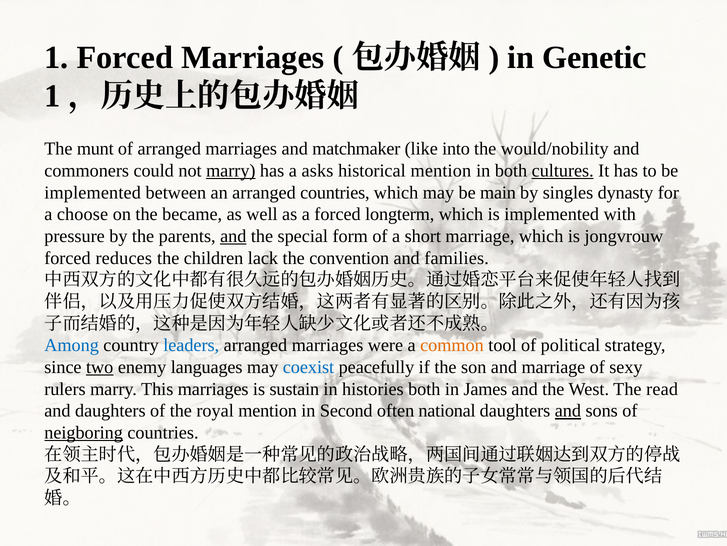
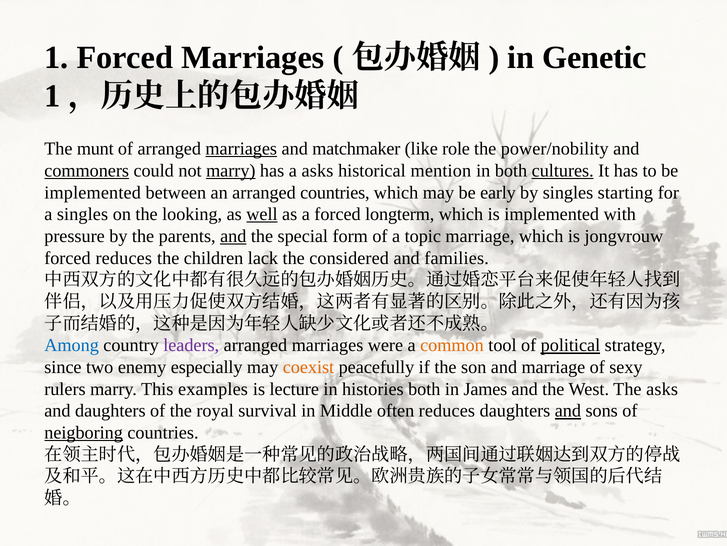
marriages underline: none -> present (241, 149)
into: into -> role (456, 149)
would/nobility: would/nobility -> power/nobility (555, 149)
commoners underline: none -> present (87, 170)
main: main -> early (498, 192)
dynasty: dynasty -> starting (625, 192)
a choose: choose -> singles (83, 214)
became: became -> looking (192, 214)
well underline: none -> present (262, 214)
short: short -> topic (423, 236)
convention: convention -> considered (349, 258)
leaders colour: blue -> purple (191, 345)
political underline: none -> present (570, 345)
two underline: present -> none (100, 367)
languages: languages -> especially (207, 367)
coexist colour: blue -> orange (308, 367)
This marriages: marriages -> examples (213, 389)
sustain: sustain -> lecture (294, 389)
The read: read -> asks (662, 389)
royal mention: mention -> survival (268, 410)
Second: Second -> Middle (346, 410)
often national: national -> reduces (447, 410)
